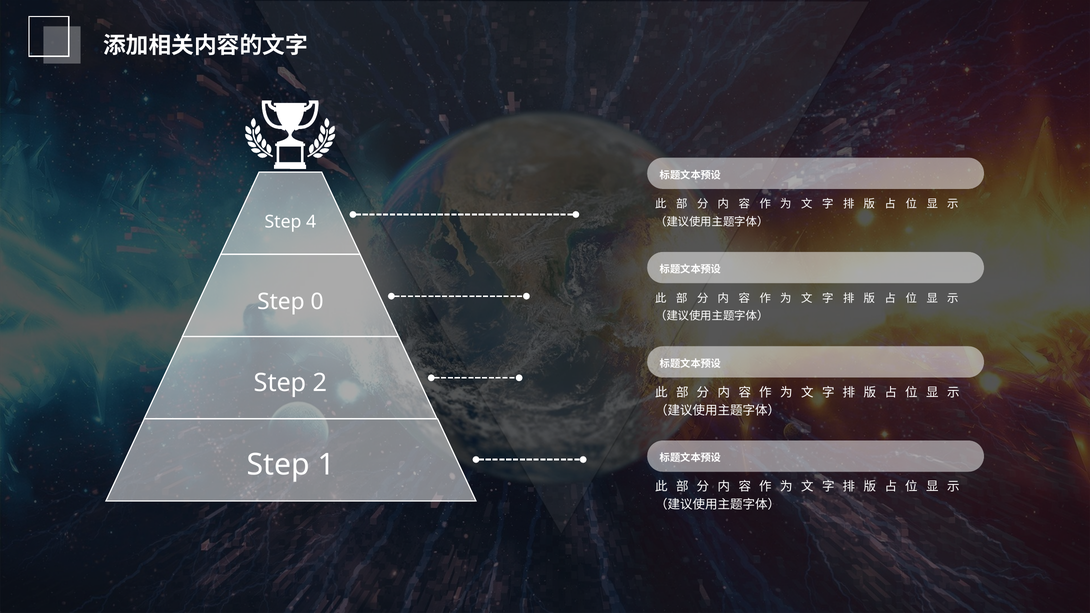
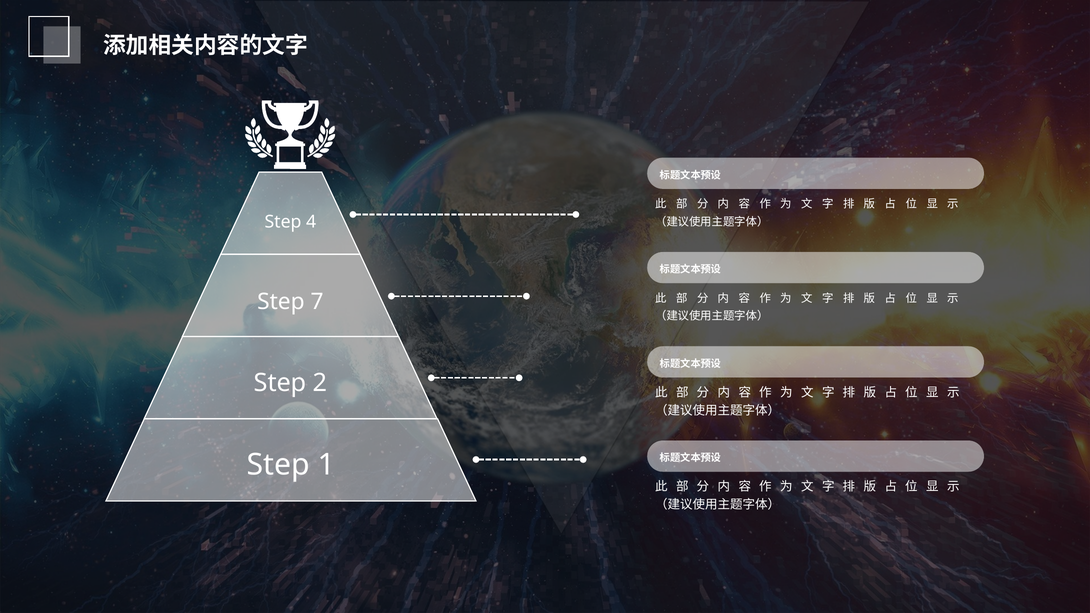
0: 0 -> 7 (317, 302)
